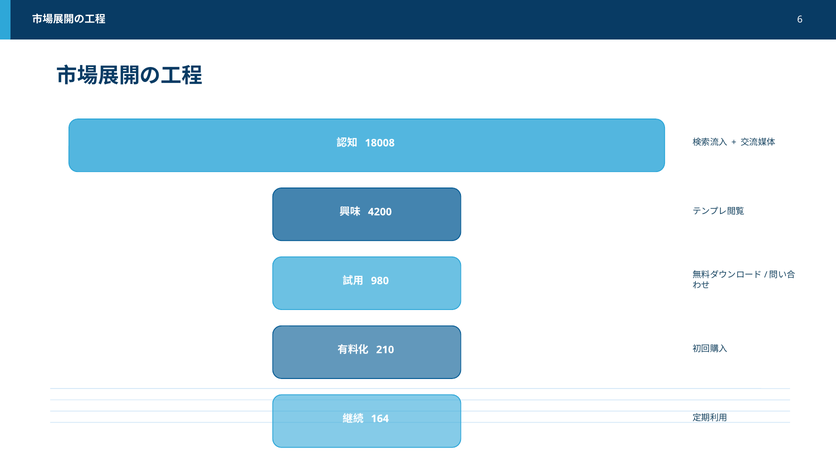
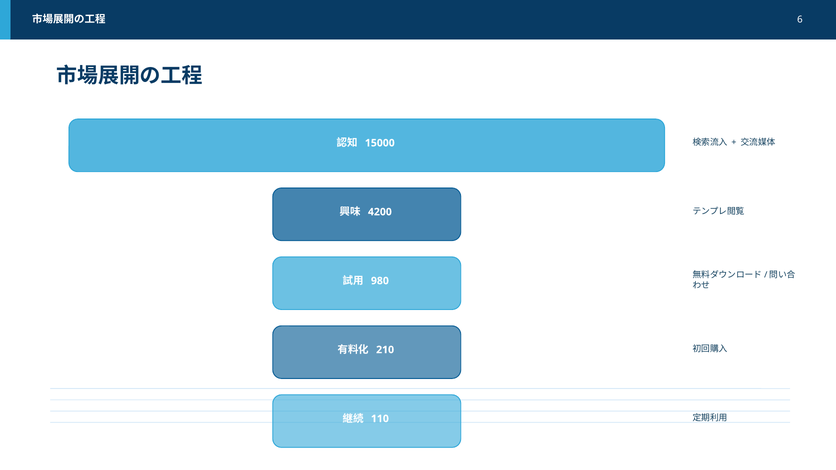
18008: 18008 -> 15000 (380, 143)
164: 164 -> 110 (380, 419)
